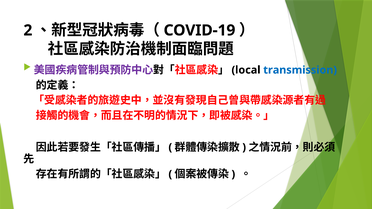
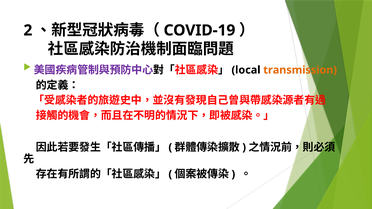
transmission colour: blue -> orange (300, 70)
